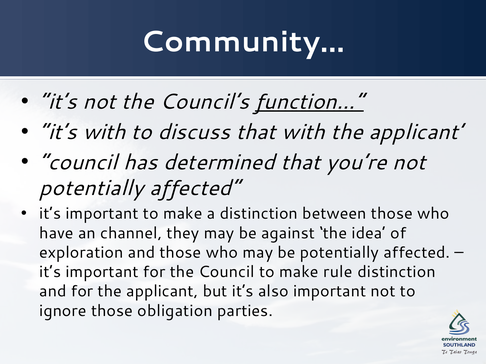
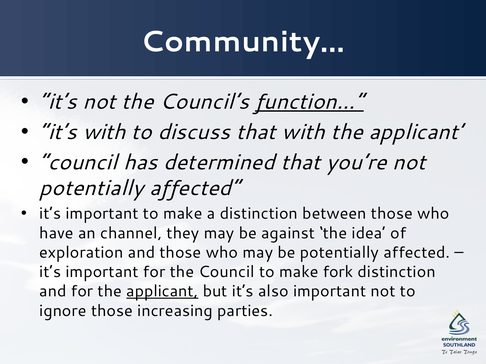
rule: rule -> fork (338, 272)
applicant underline: none -> present (162, 292)
obligation: obligation -> increasing (175, 311)
